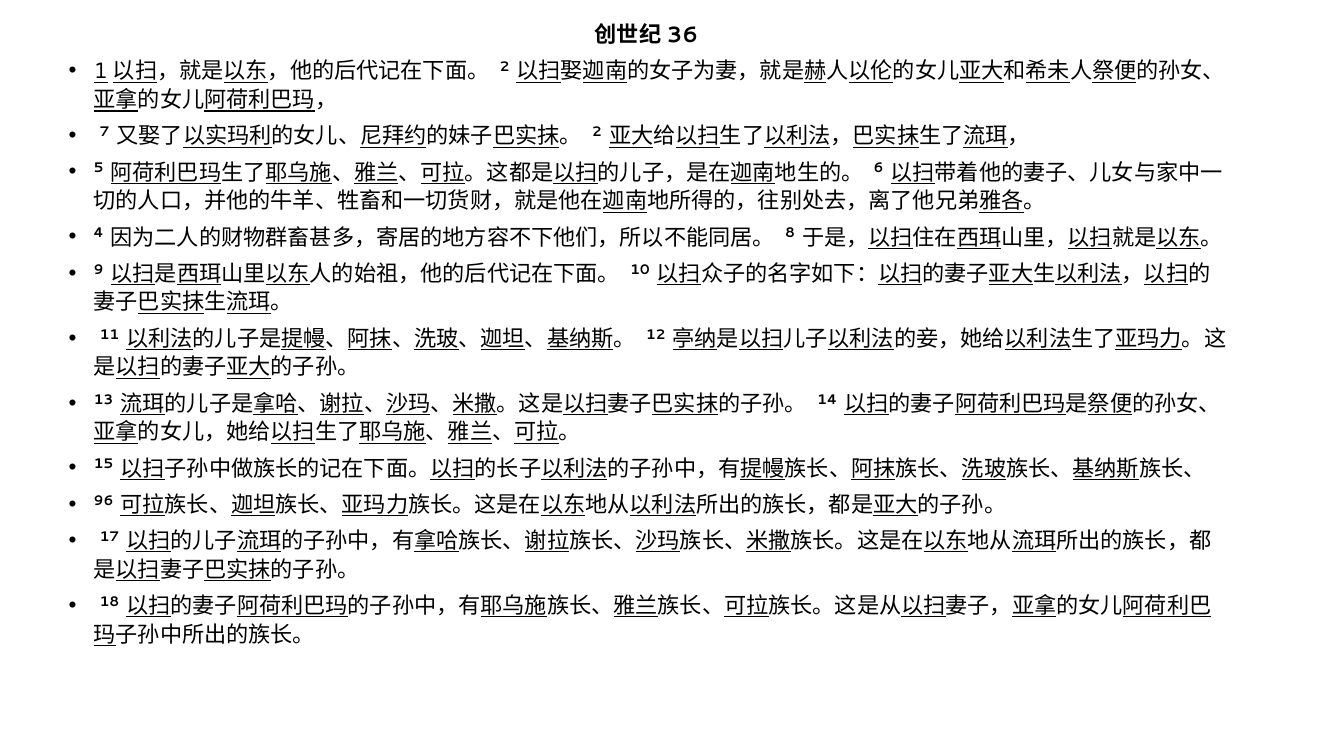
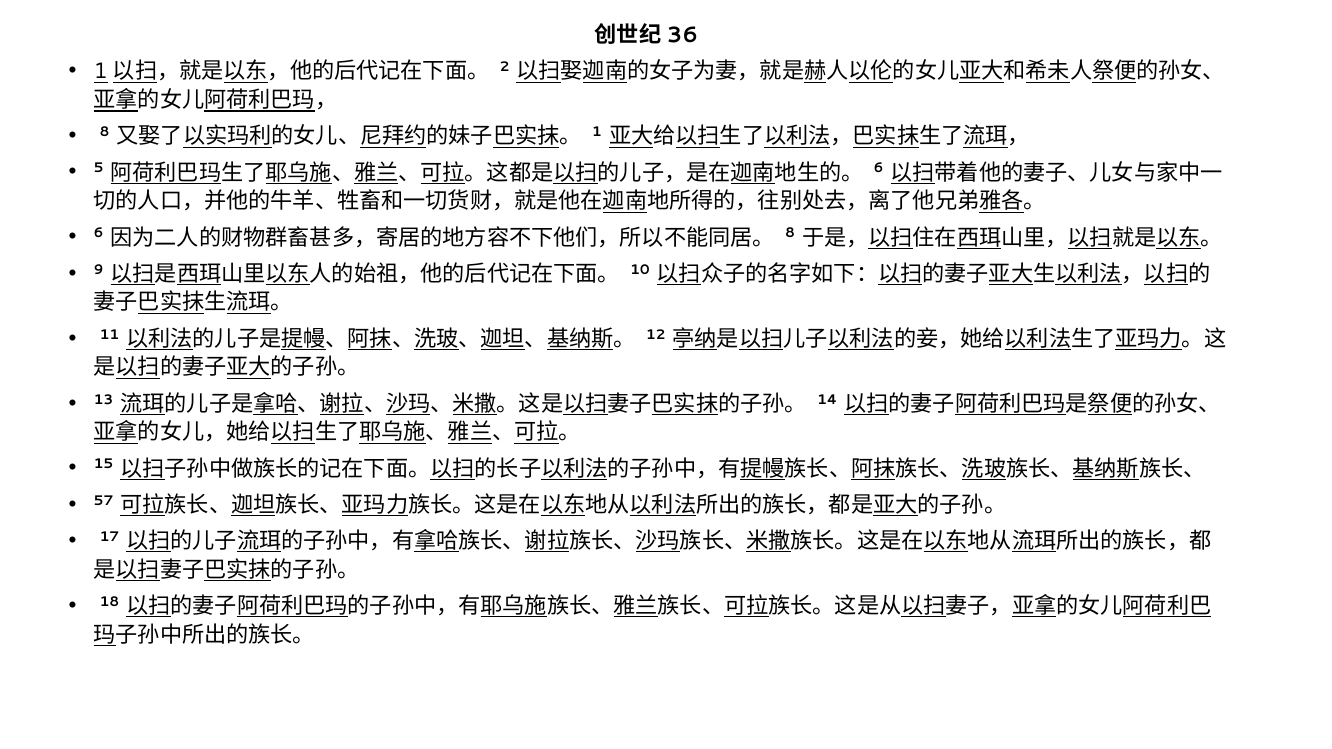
7: 7 -> 8 (105, 132)
2: 2 -> 1 (597, 132)
4: 4 -> 6 (99, 233)
96: 96 -> 57 (104, 501)
